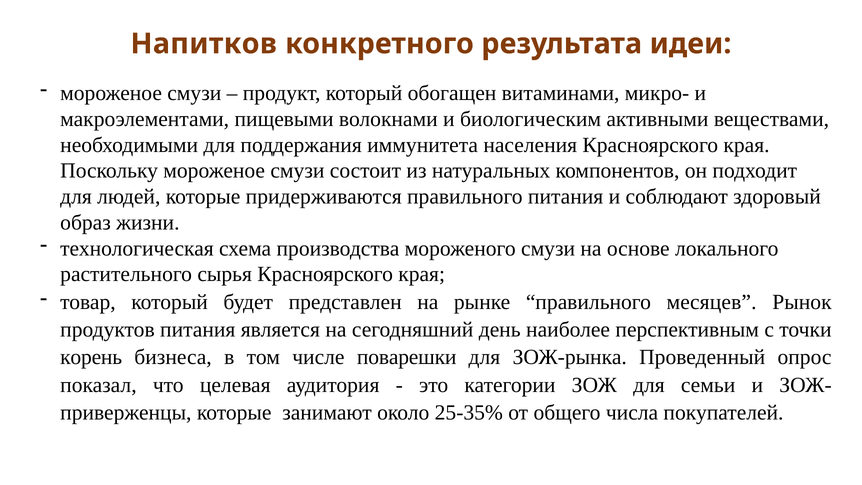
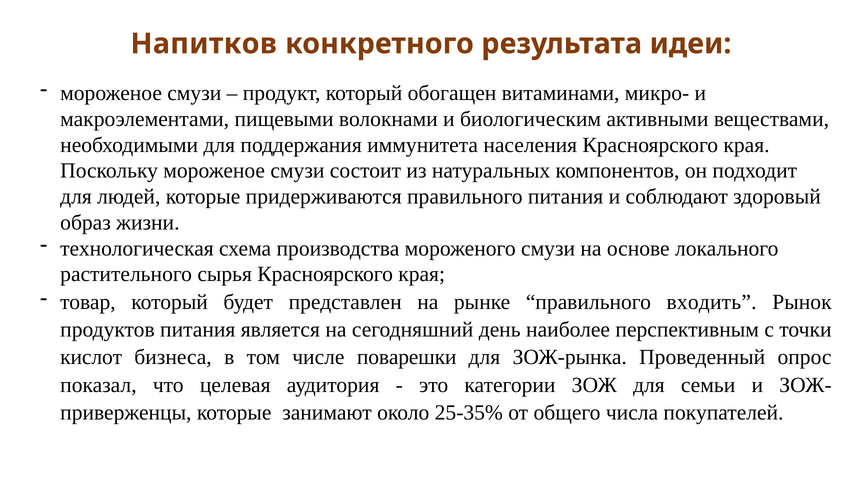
месяцев: месяцев -> входить (712, 302)
корень: корень -> кислот (91, 357)
